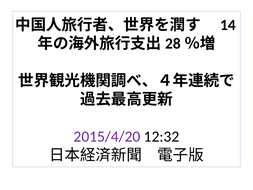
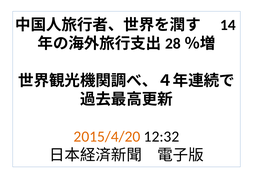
2015/4/20 colour: purple -> orange (107, 136)
